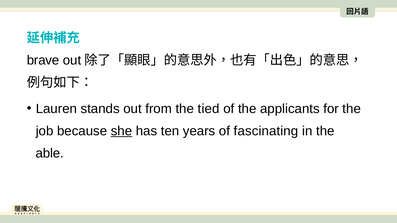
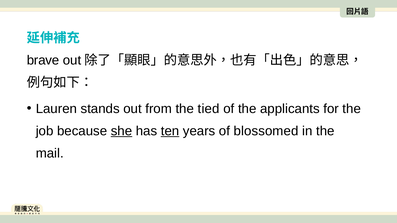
ten underline: none -> present (170, 131)
fascinating: fascinating -> blossomed (266, 131)
able: able -> mail (50, 153)
